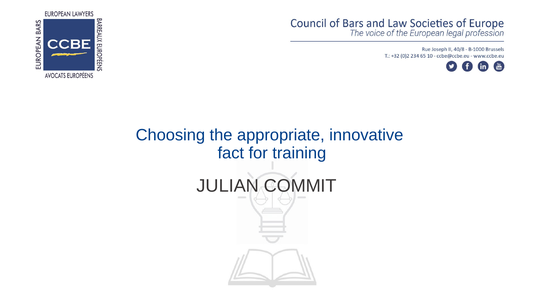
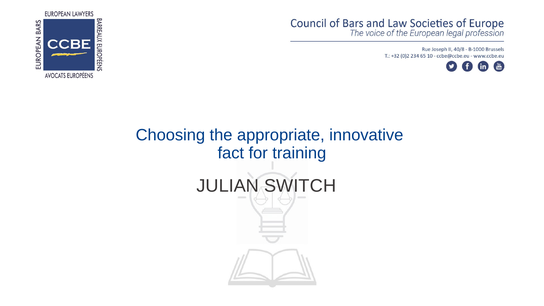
COMMIT: COMMIT -> SWITCH (300, 186)
